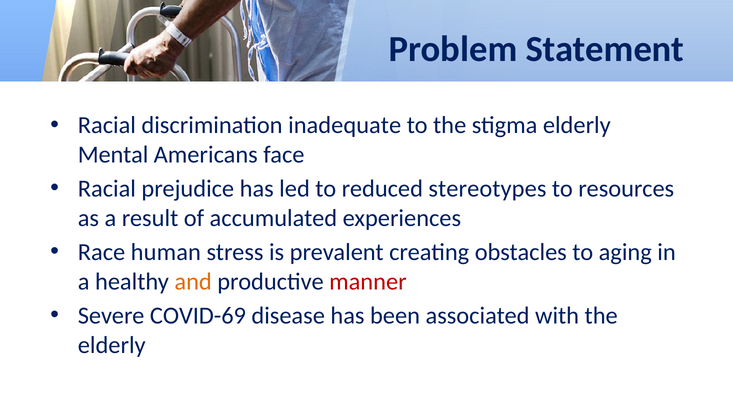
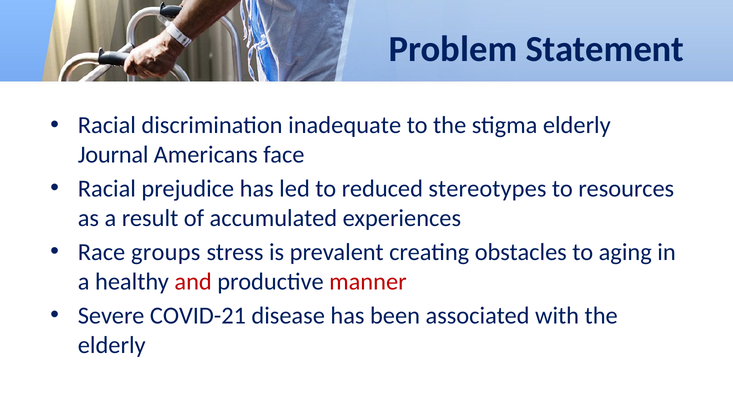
Mental: Mental -> Journal (113, 155)
human: human -> groups (166, 252)
and colour: orange -> red (193, 282)
COVID-69: COVID-69 -> COVID-21 (198, 316)
